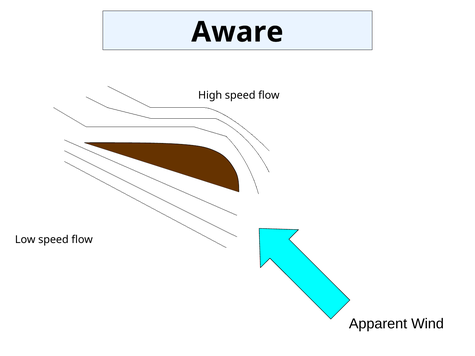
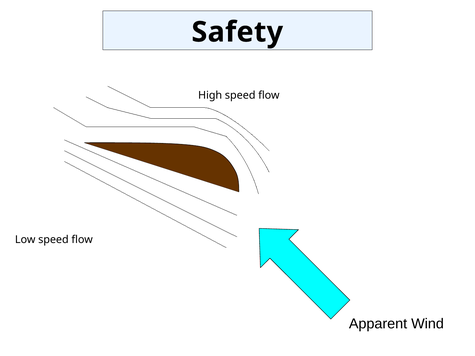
Aware: Aware -> Safety (237, 32)
